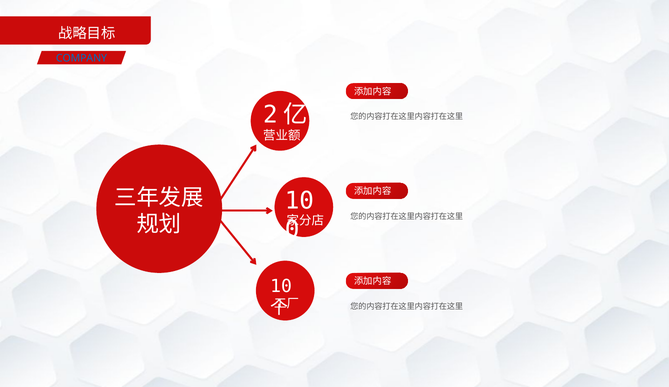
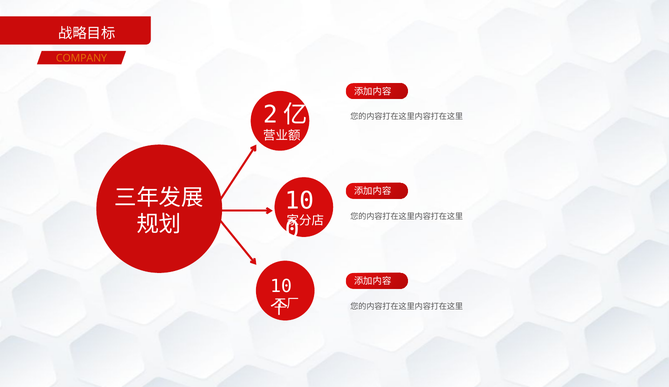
COMPANY colour: blue -> orange (82, 58)
